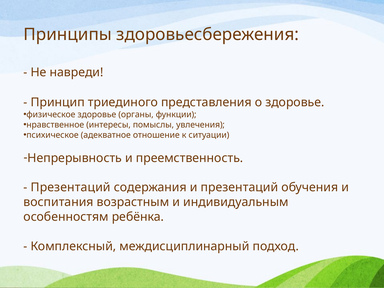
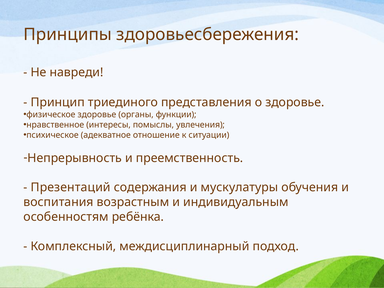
и презентаций: презентаций -> мускулатуры (239, 187)
